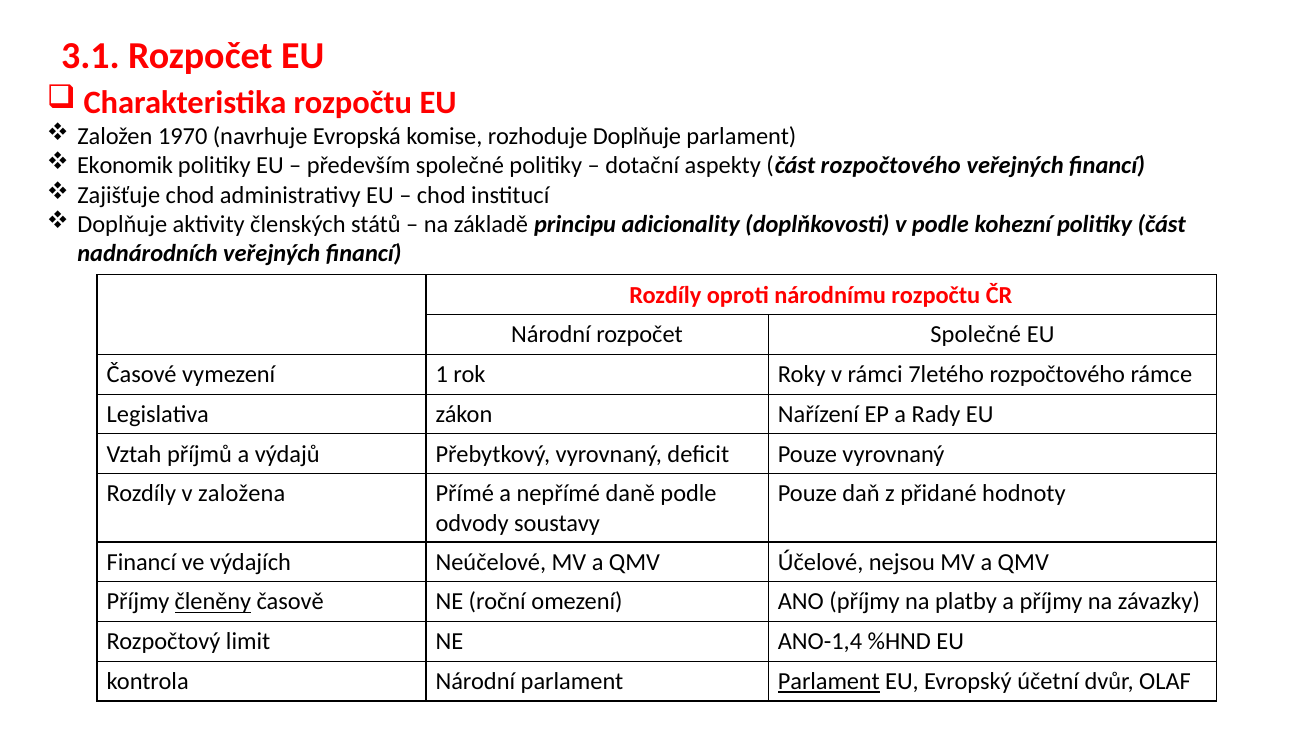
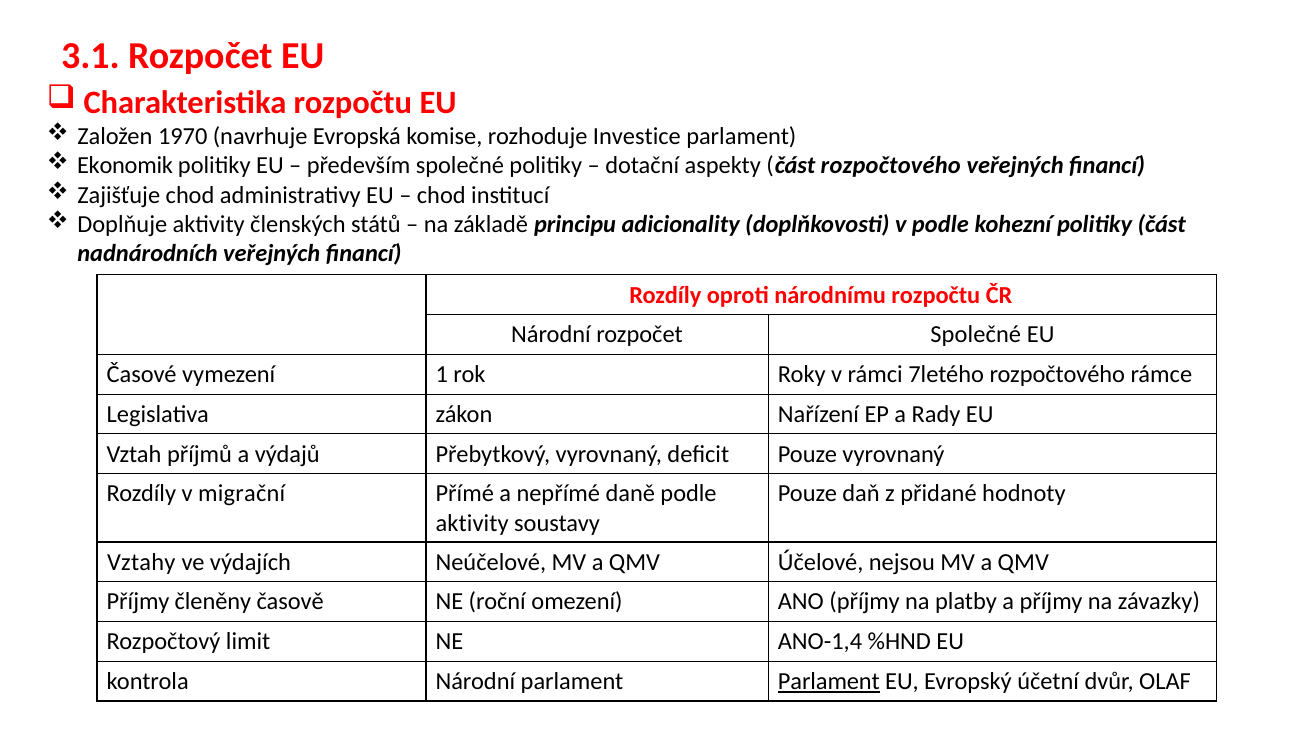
rozhoduje Doplňuje: Doplňuje -> Investice (637, 136)
založena: založena -> migrační (242, 493)
odvody: odvody -> aktivity (472, 523)
Financí: Financí -> Vztahy (141, 562)
členěny underline: present -> none (213, 601)
